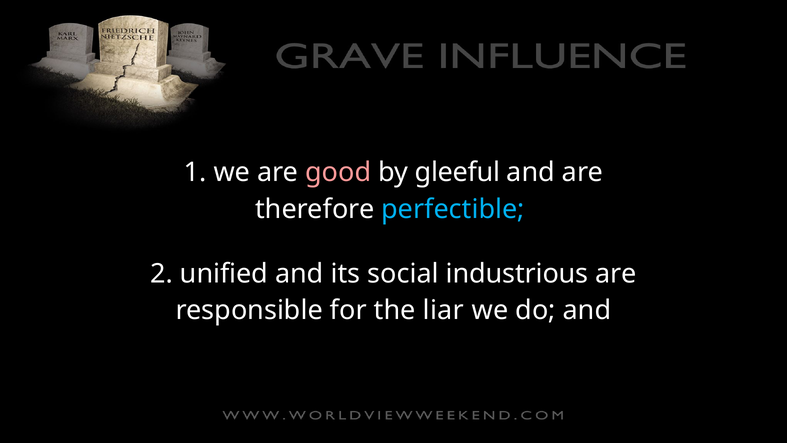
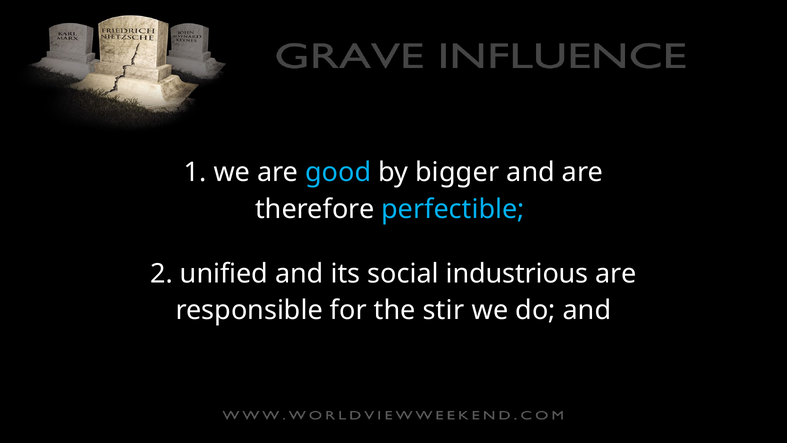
good colour: pink -> light blue (338, 172)
gleeful: gleeful -> bigger (457, 172)
liar: liar -> stir (444, 310)
